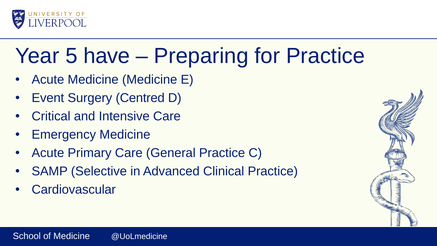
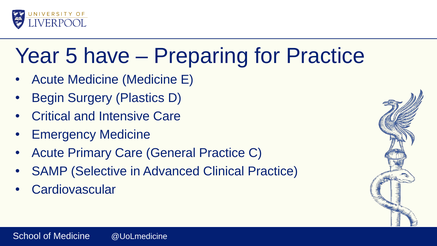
Event: Event -> Begin (48, 98)
Centred: Centred -> Plastics (140, 98)
